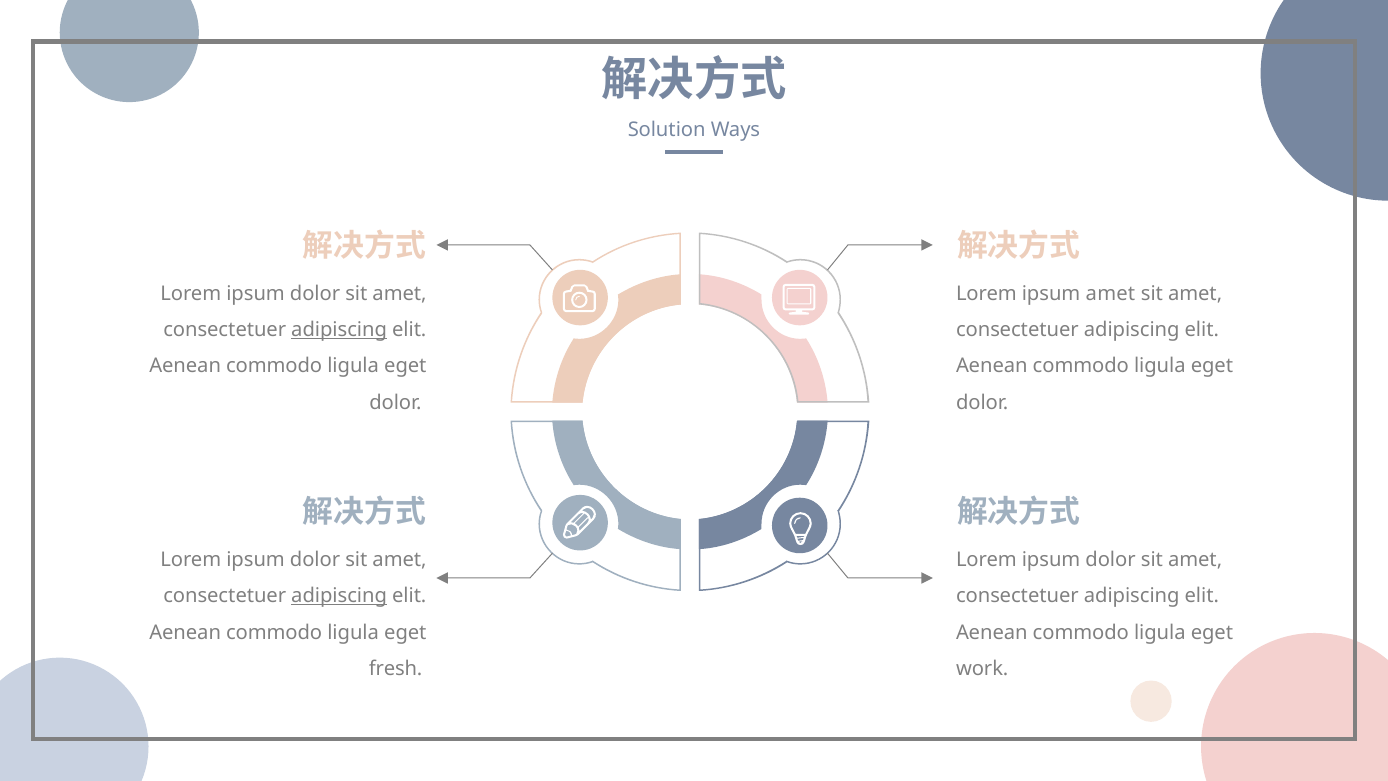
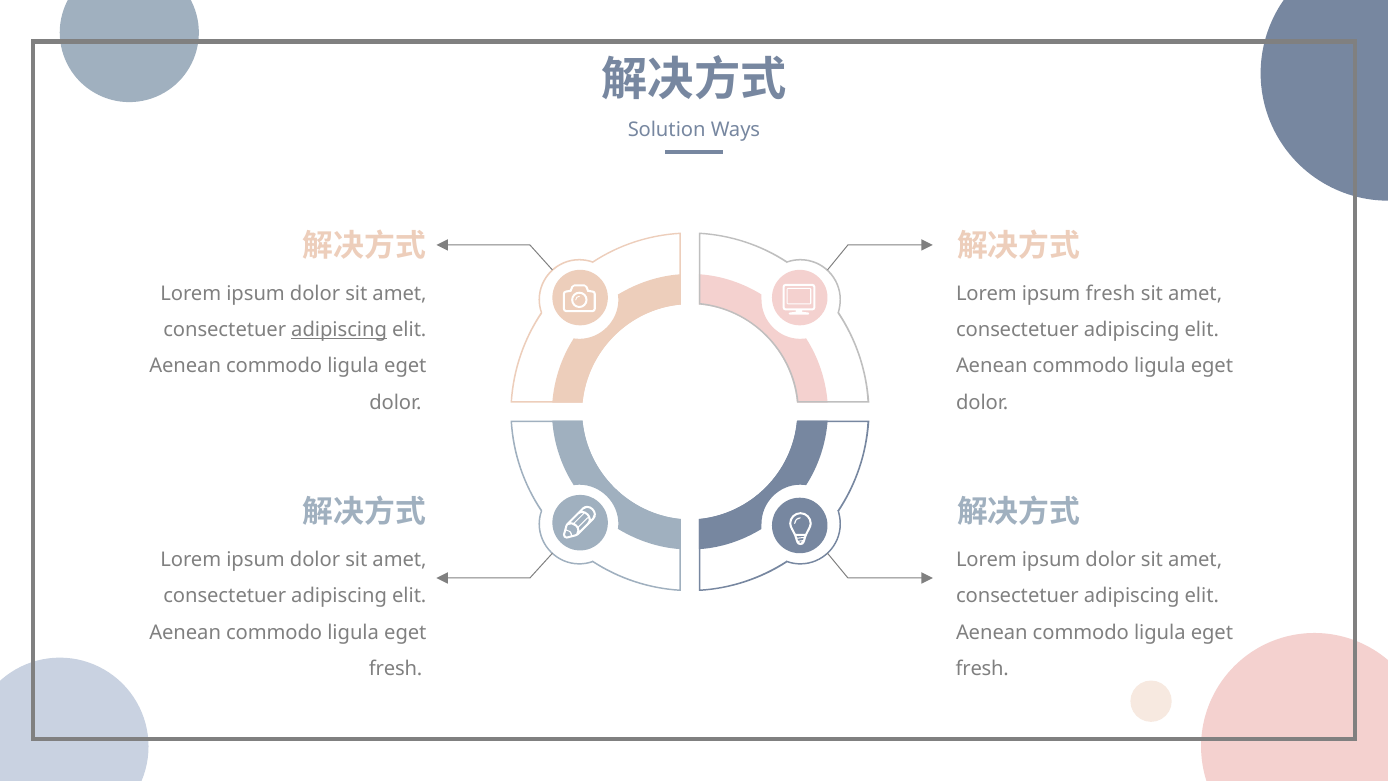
ipsum amet: amet -> fresh (1110, 293)
adipiscing underline: present -> none (339, 596)
work: work -> fresh (982, 669)
